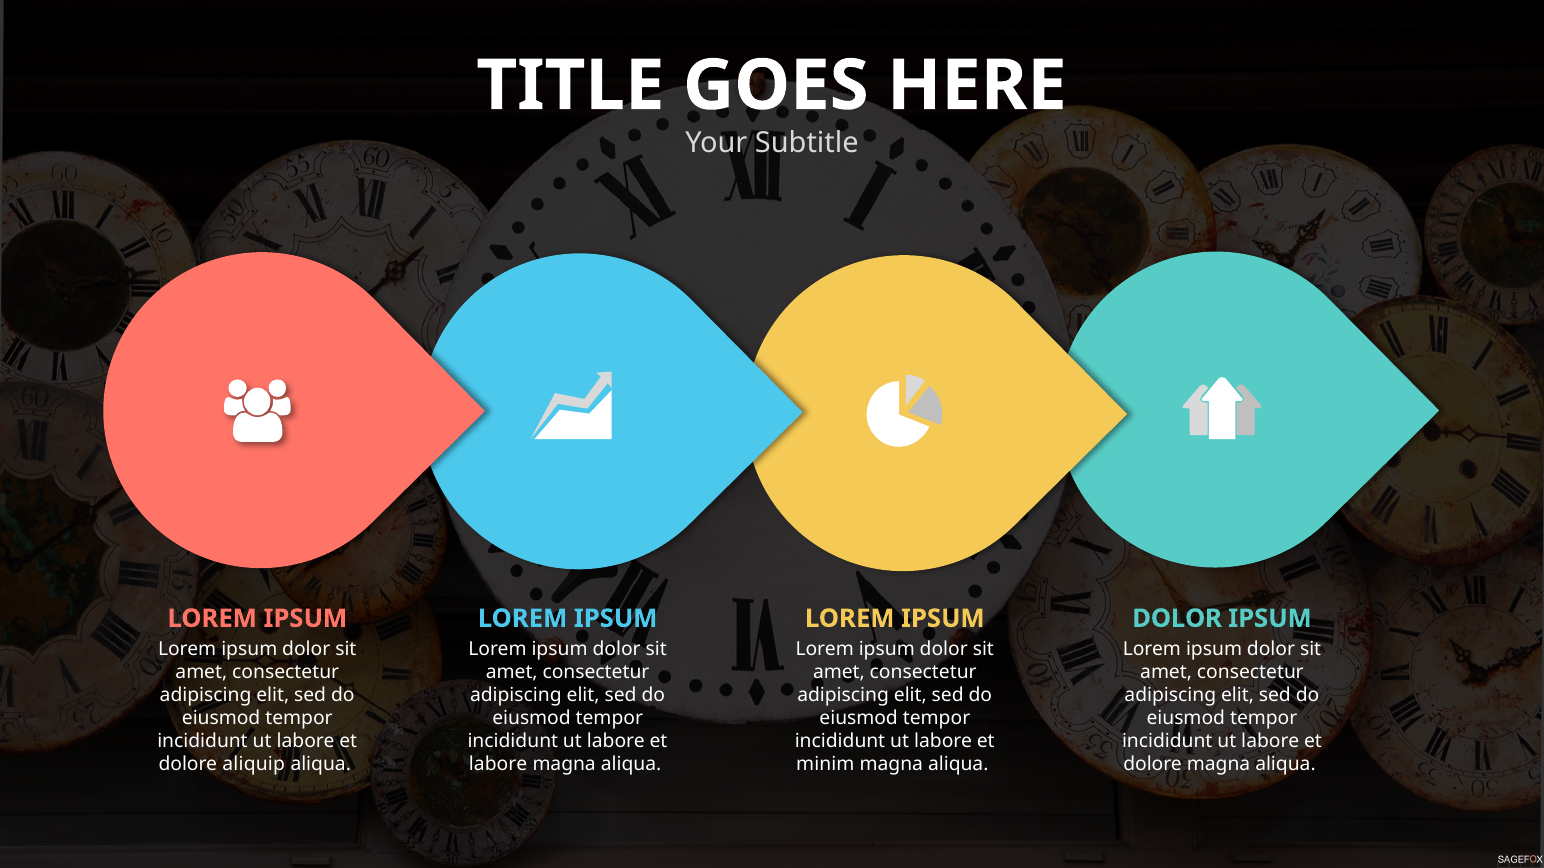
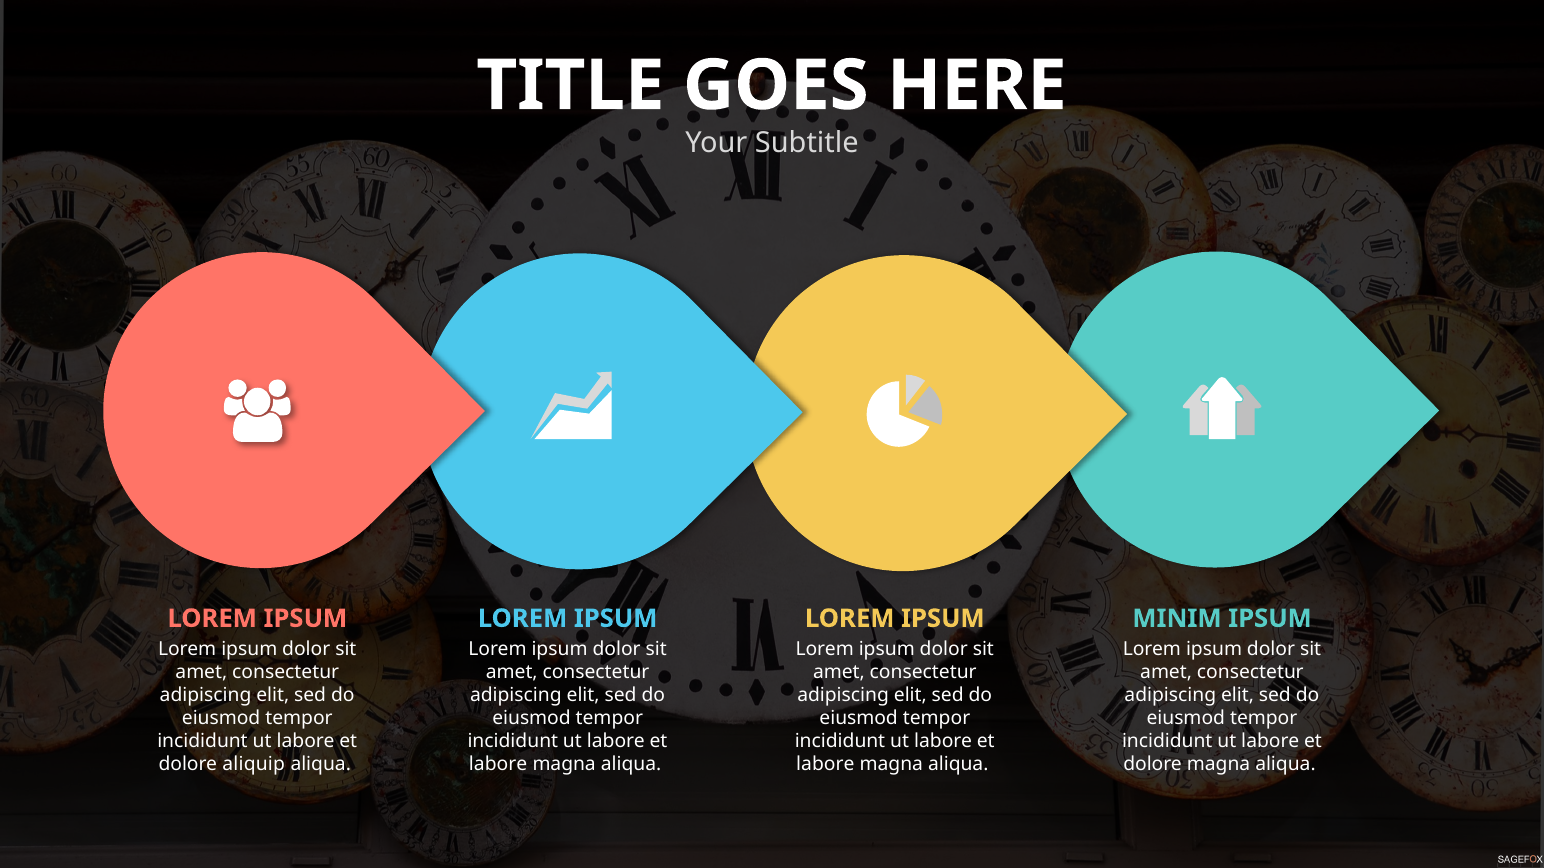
DOLOR: DOLOR -> MINIM (1177, 619)
minim: minim -> labore (825, 765)
